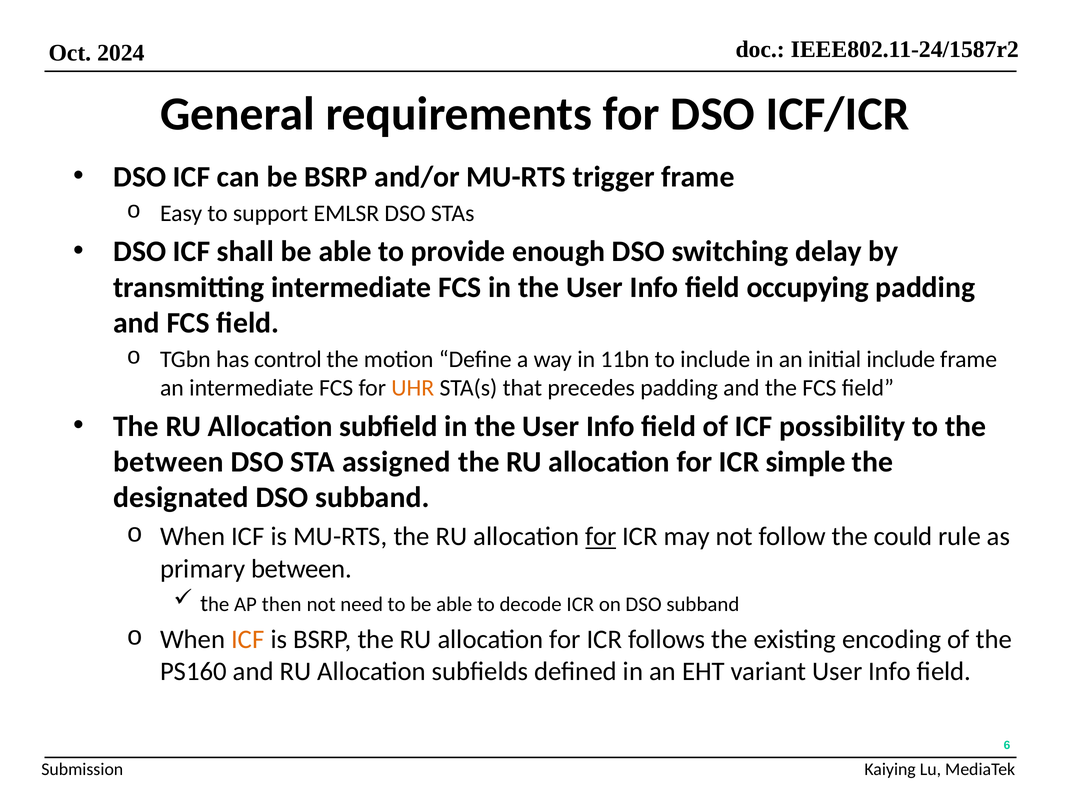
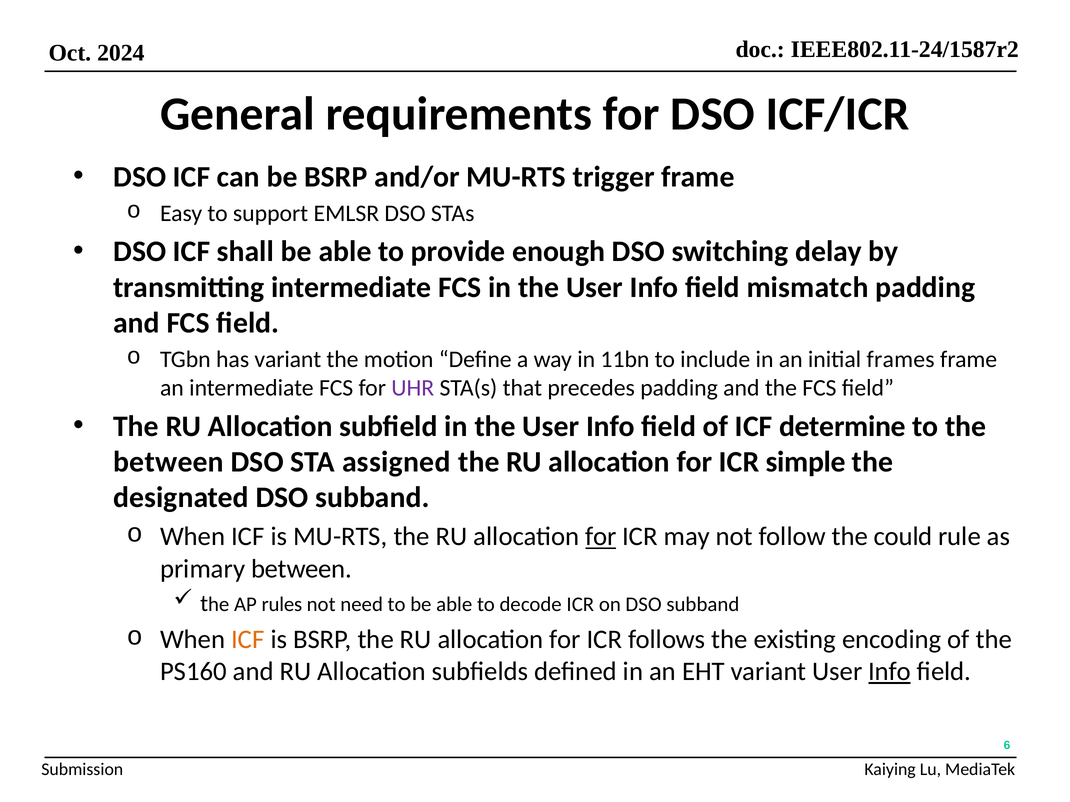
occupying: occupying -> mismatch (808, 287)
has control: control -> variant (288, 360)
initial include: include -> frames (901, 360)
UHR colour: orange -> purple (413, 388)
possibility: possibility -> determine (843, 427)
then: then -> rules (282, 605)
Info underline: none -> present (890, 672)
